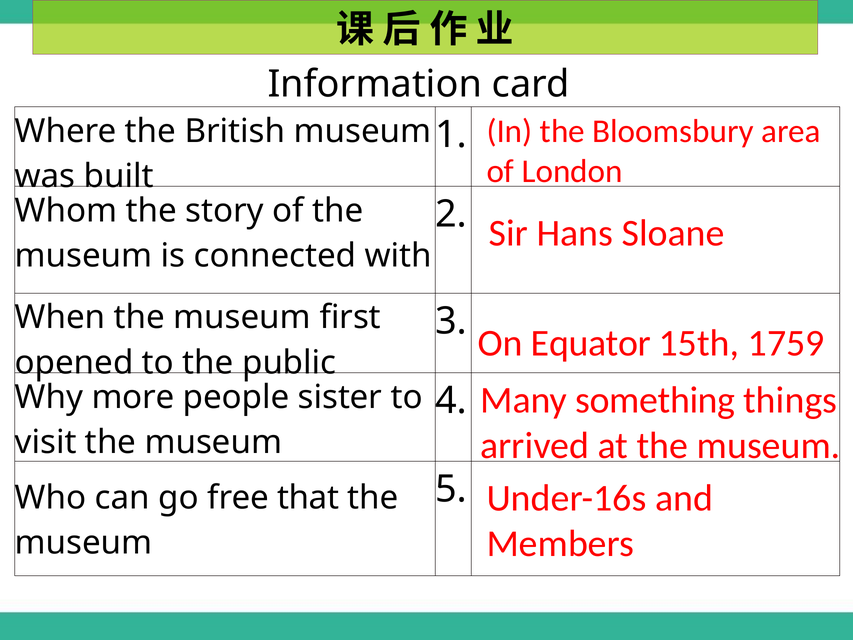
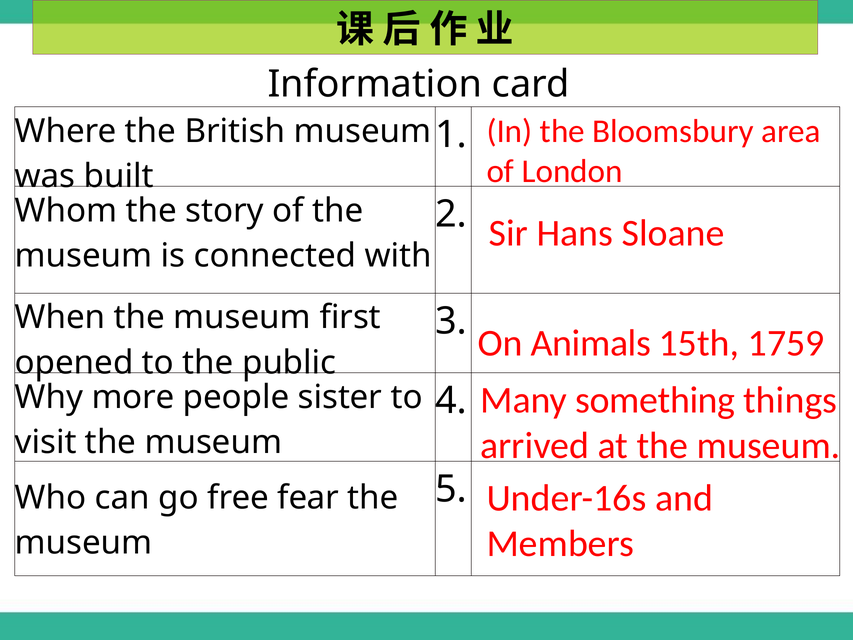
Equator: Equator -> Animals (591, 343)
that: that -> fear (308, 498)
